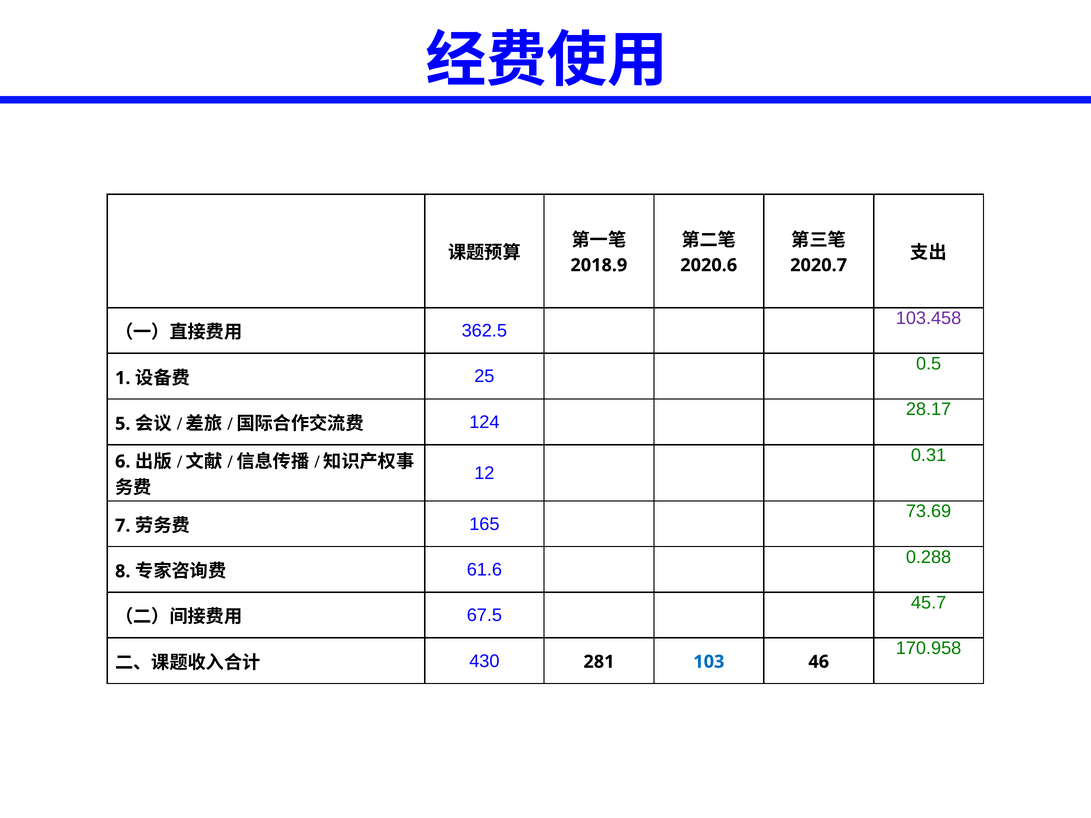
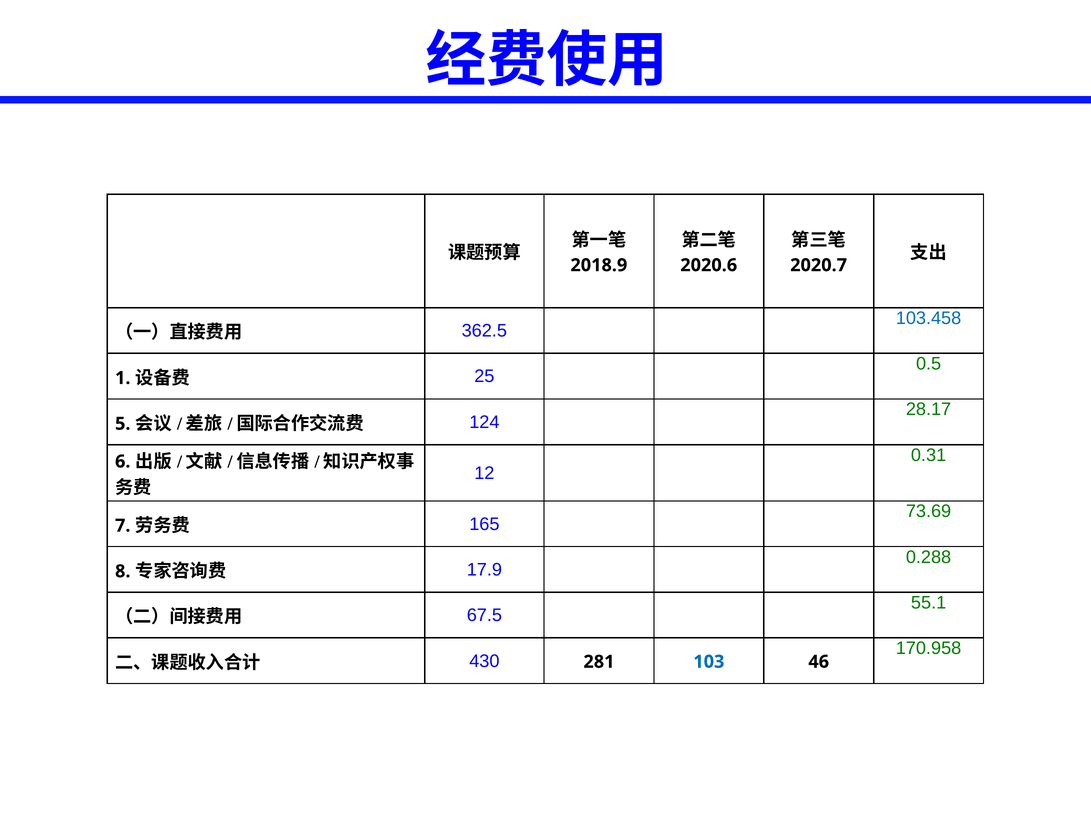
103.458 colour: purple -> blue (929, 318)
61.6: 61.6 -> 17.9 (484, 570)
45.7: 45.7 -> 55.1 (929, 603)
